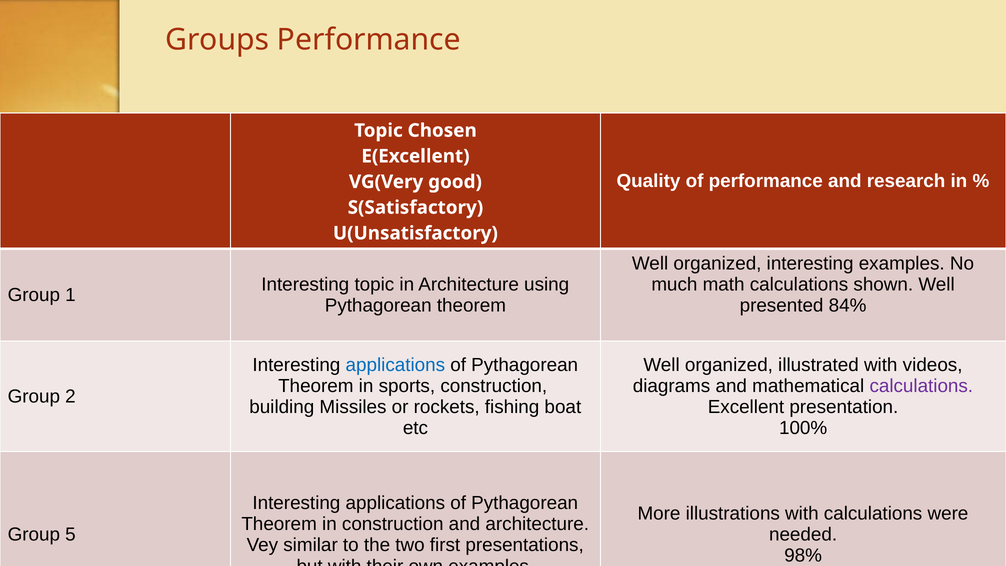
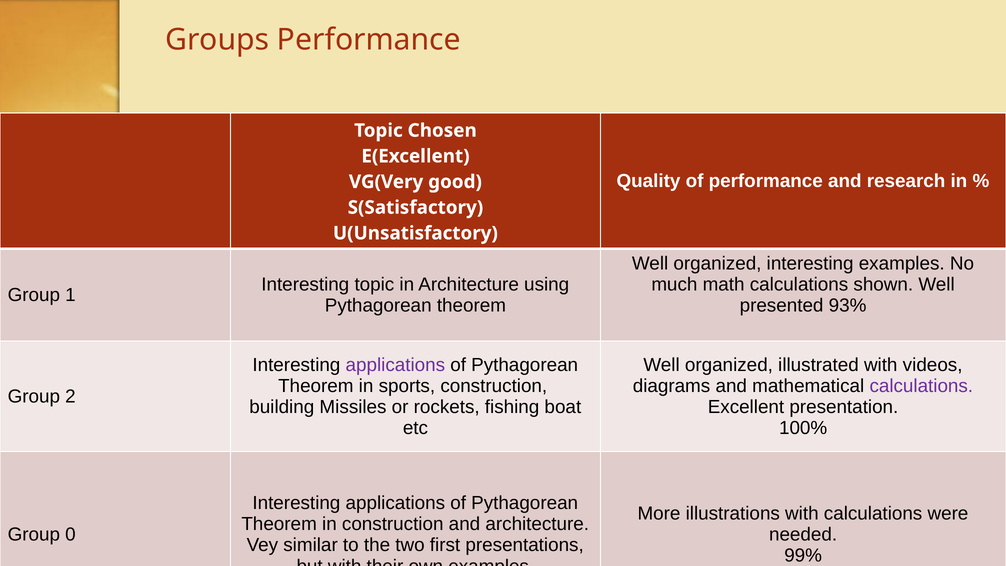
84%: 84% -> 93% (848, 306)
applications colour: blue -> purple (395, 365)
5: 5 -> 0 (70, 535)
98%: 98% -> 99% (803, 556)
